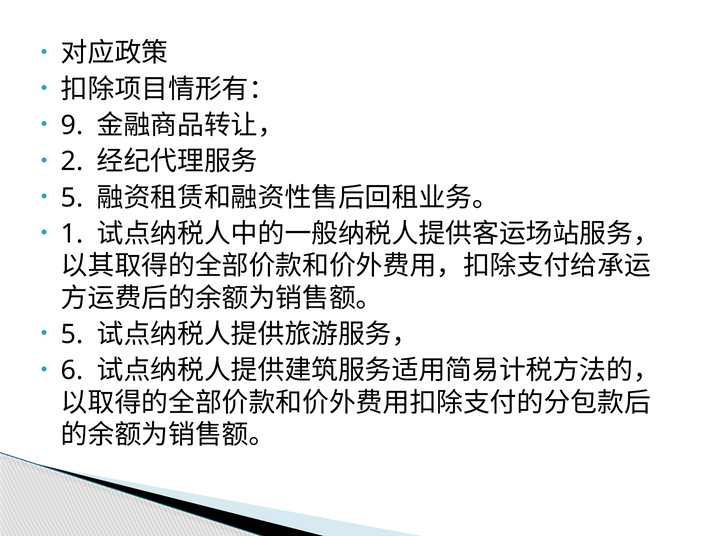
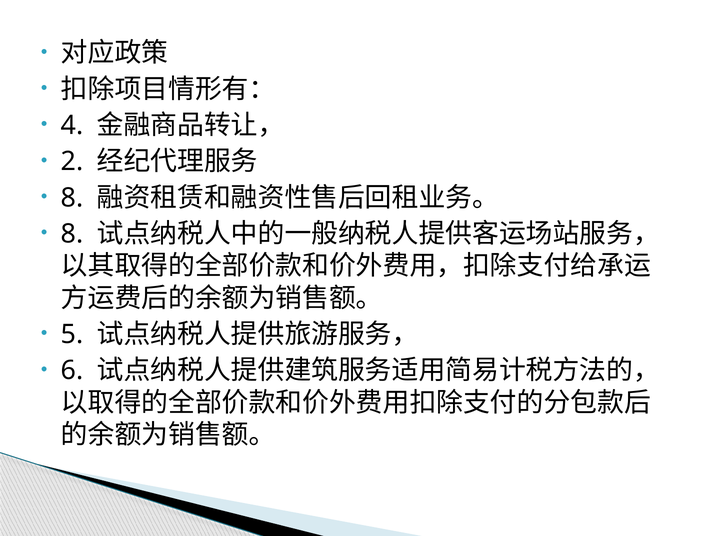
9: 9 -> 4 (72, 125)
5: 5 -> 8 (72, 198)
1: 1 -> 8 (72, 234)
